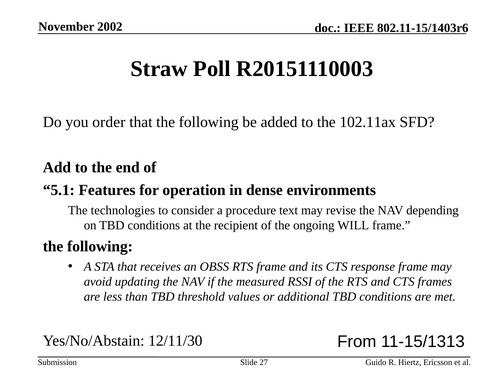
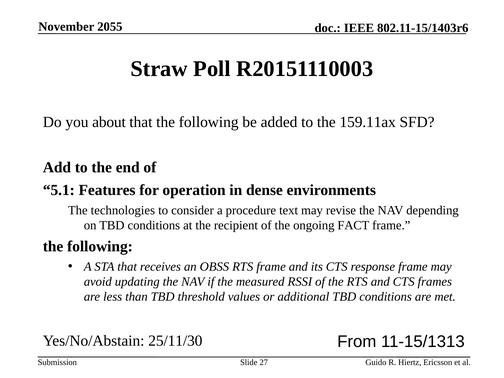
2002: 2002 -> 2055 (110, 27)
order: order -> about (109, 122)
102.11ax: 102.11ax -> 159.11ax (368, 122)
WILL: WILL -> FACT (353, 225)
12/11/30: 12/11/30 -> 25/11/30 (175, 341)
